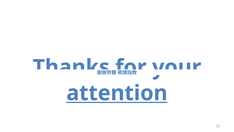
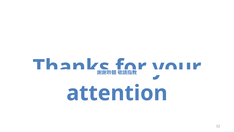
attention underline: present -> none (117, 93)
